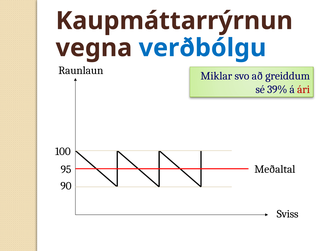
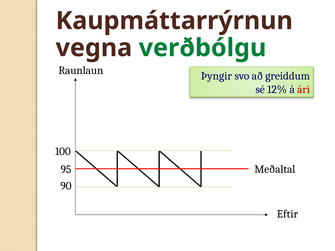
verðbólgu colour: blue -> green (203, 48)
Miklar: Miklar -> Þyngir (216, 76)
39%: 39% -> 12% (277, 90)
Sviss: Sviss -> Eftir (287, 214)
